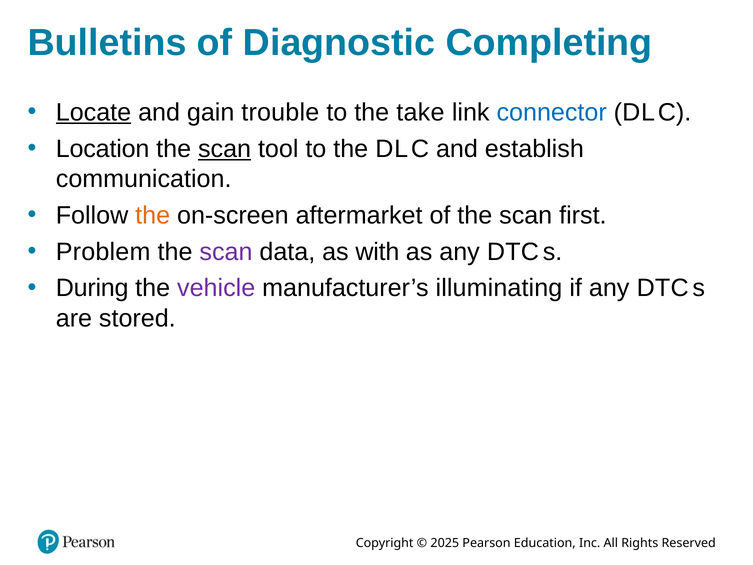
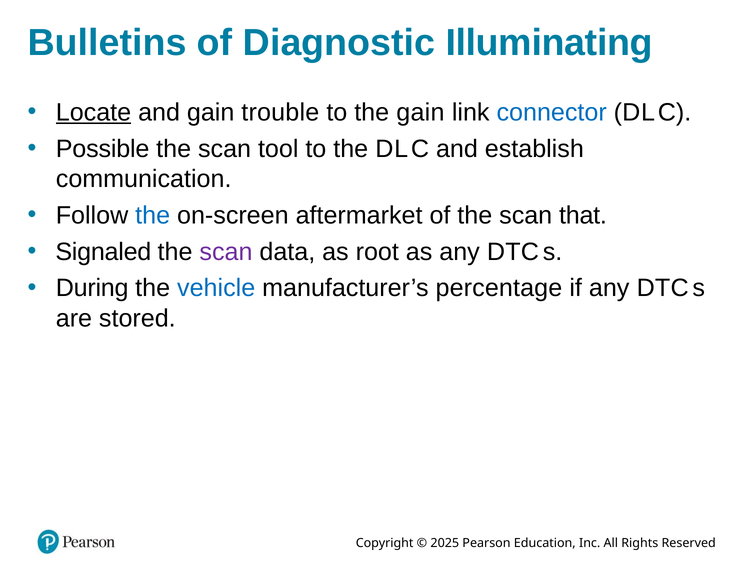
Completing: Completing -> Illuminating (549, 43)
the take: take -> gain (420, 112)
Location: Location -> Possible (103, 149)
scan underline: present -> none (225, 149)
the colour: orange -> blue (153, 215)
first: first -> that (583, 215)
Problem: Problem -> Signaled (103, 252)
with: with -> root (377, 252)
vehicle colour: purple -> blue (216, 288)
illuminating: illuminating -> percentage (499, 288)
